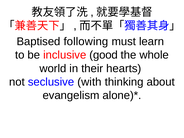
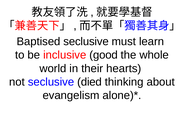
Baptised following: following -> seclusive (86, 41)
with: with -> died (90, 82)
